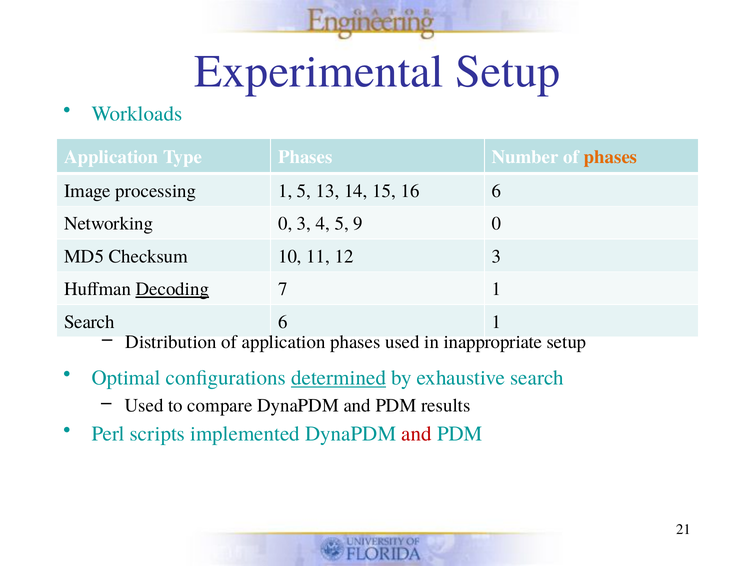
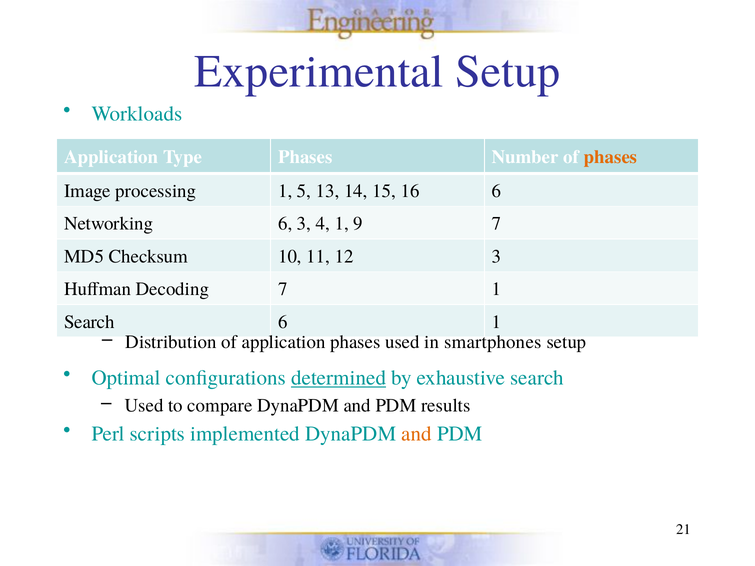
Networking 0: 0 -> 6 (285, 224)
4 5: 5 -> 1 (342, 224)
9 0: 0 -> 7 (497, 224)
Decoding underline: present -> none (172, 289)
inappropriate: inappropriate -> smartphones (493, 342)
and colour: red -> orange (417, 434)
